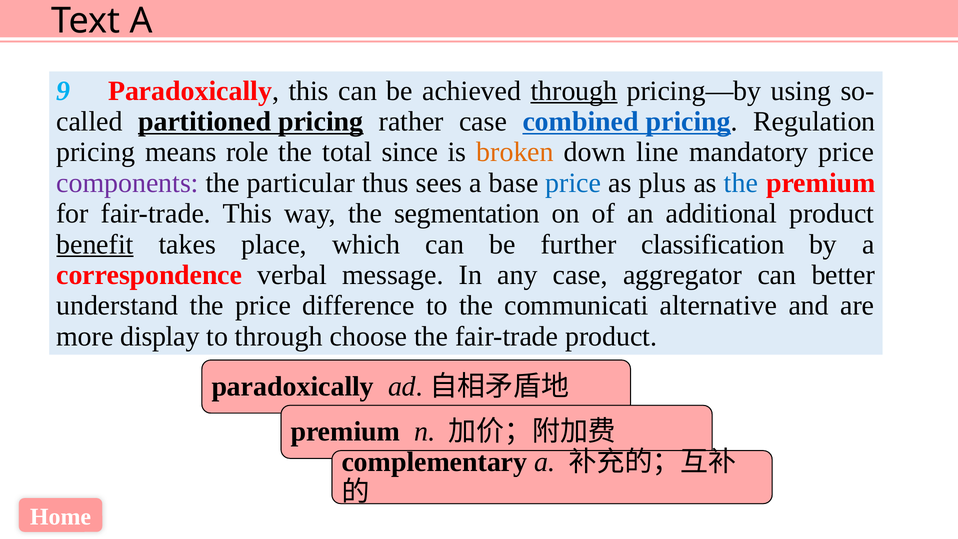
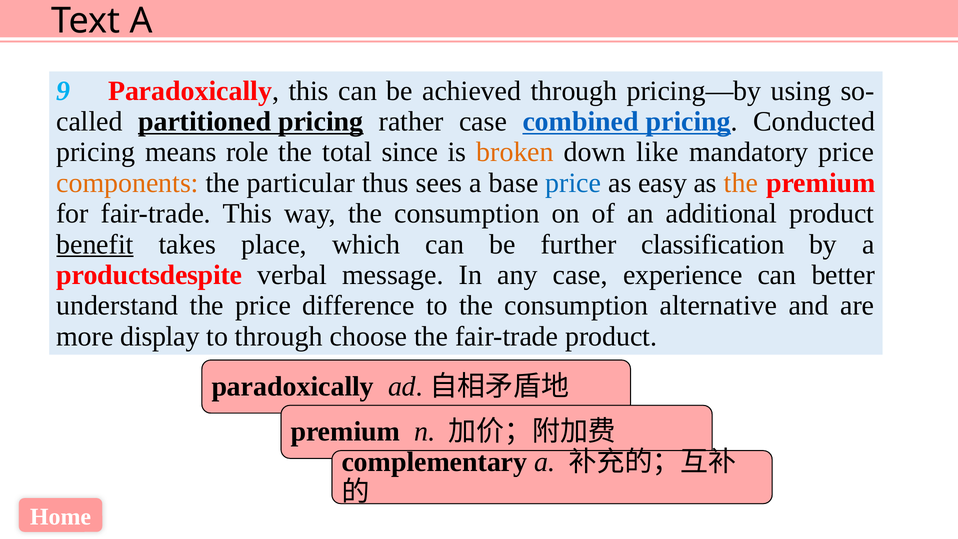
through underline: present -> none (574, 91)
Regulation: Regulation -> Conducted (814, 121)
line: line -> like (657, 152)
components colour: purple -> orange (127, 183)
plus: plus -> easy (663, 183)
the colour: blue -> orange (741, 183)
way the segmentation: segmentation -> consumption (467, 213)
correspondence: correspondence -> productsdespite (149, 275)
aggregator: aggregator -> experience (683, 275)
to the communicati: communicati -> consumption (576, 305)
